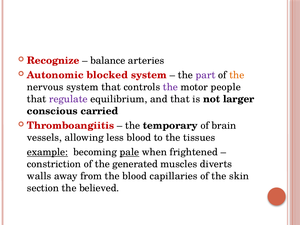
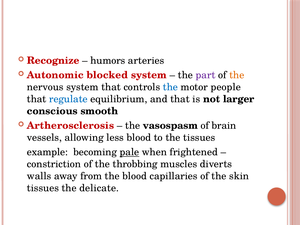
balance: balance -> humors (108, 61)
the colour: purple -> blue (170, 87)
regulate colour: purple -> blue (68, 99)
carried: carried -> smooth (99, 111)
Thromboangiitis: Thromboangiitis -> Artherosclerosis (70, 126)
temporary: temporary -> vasospasm (170, 126)
example underline: present -> none (47, 152)
generated: generated -> throbbing (135, 164)
section: section -> tissues (43, 188)
believed: believed -> delicate (99, 188)
